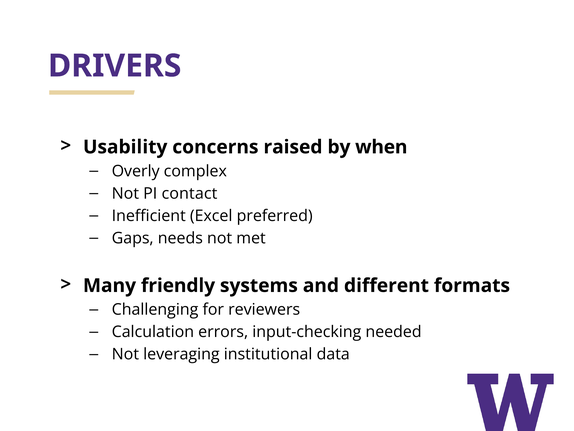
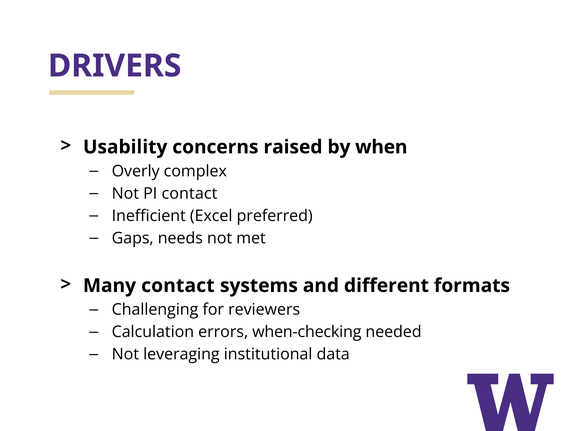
Many friendly: friendly -> contact (178, 285)
input-checking: input-checking -> when-checking (307, 332)
